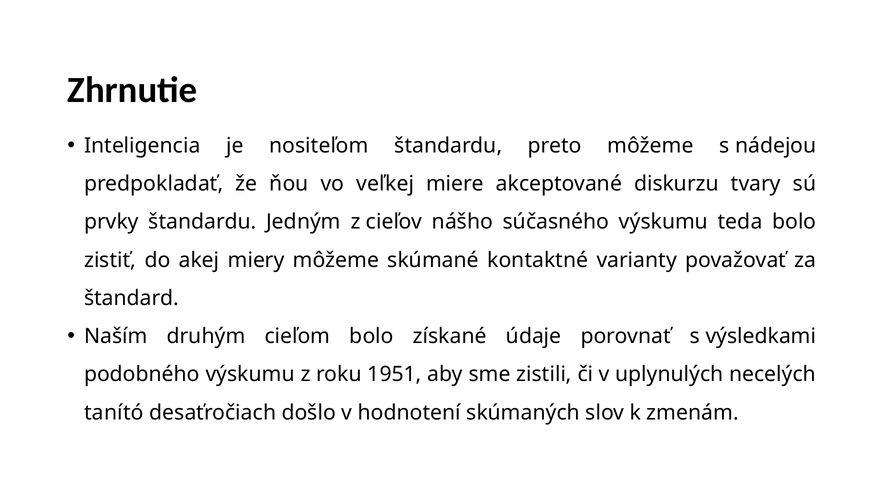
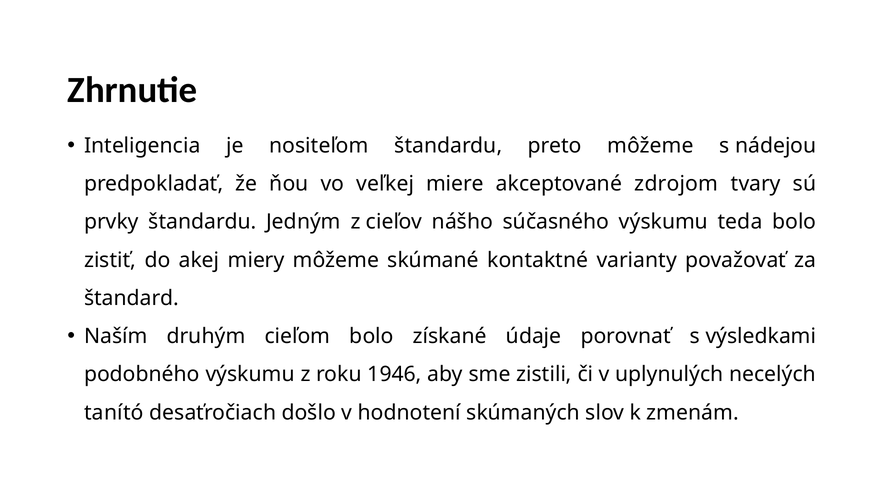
diskurzu: diskurzu -> zdrojom (676, 184)
1951: 1951 -> 1946 (395, 374)
